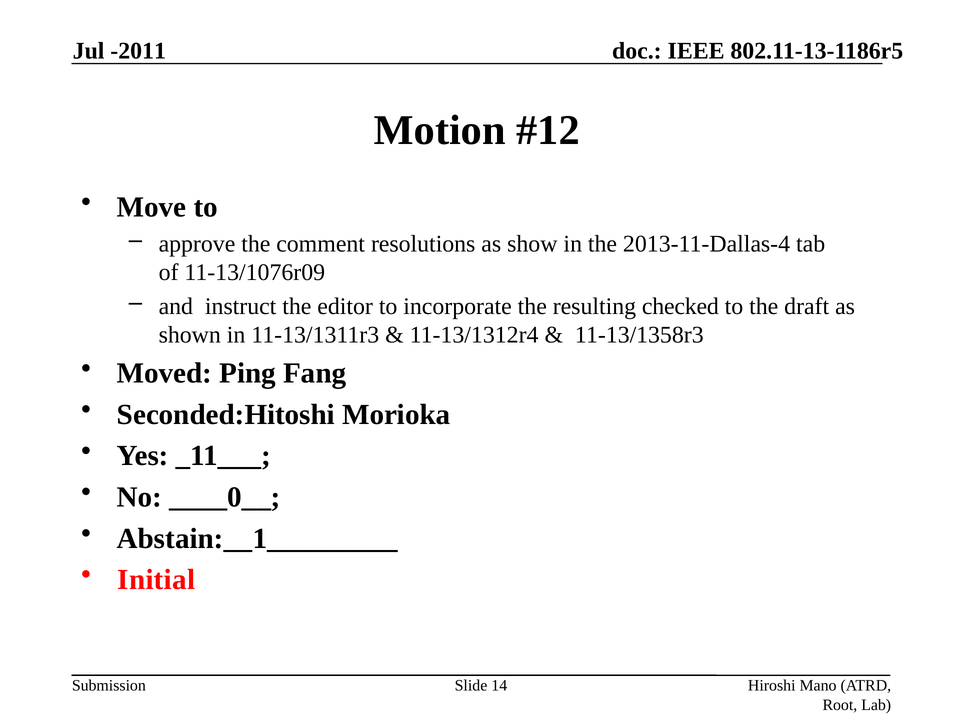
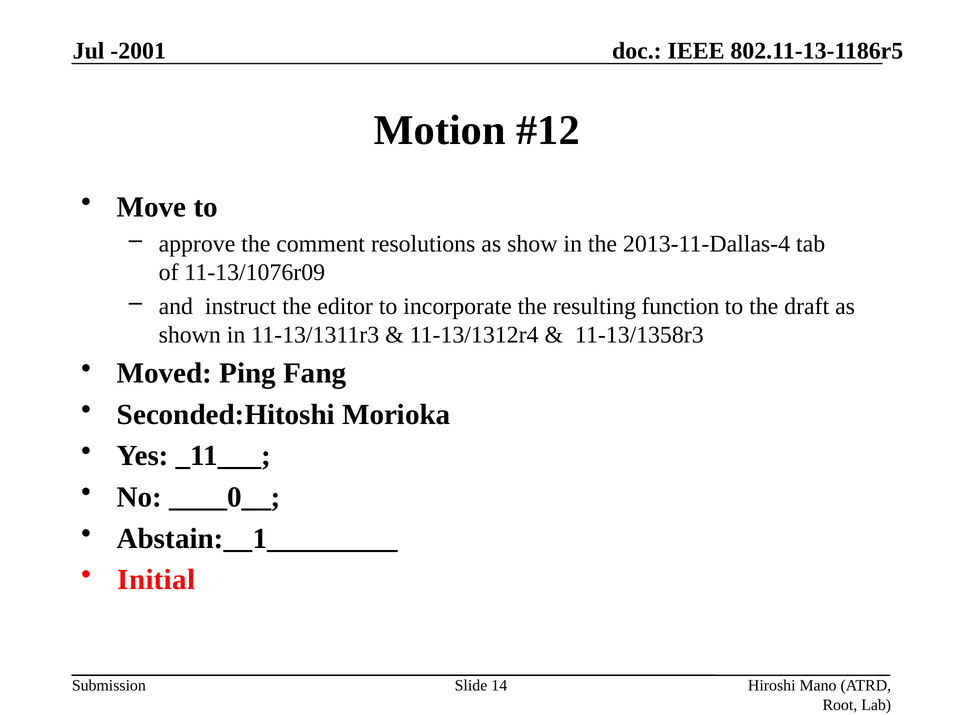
-2011: -2011 -> -2001 (138, 51)
checked: checked -> function (680, 306)
